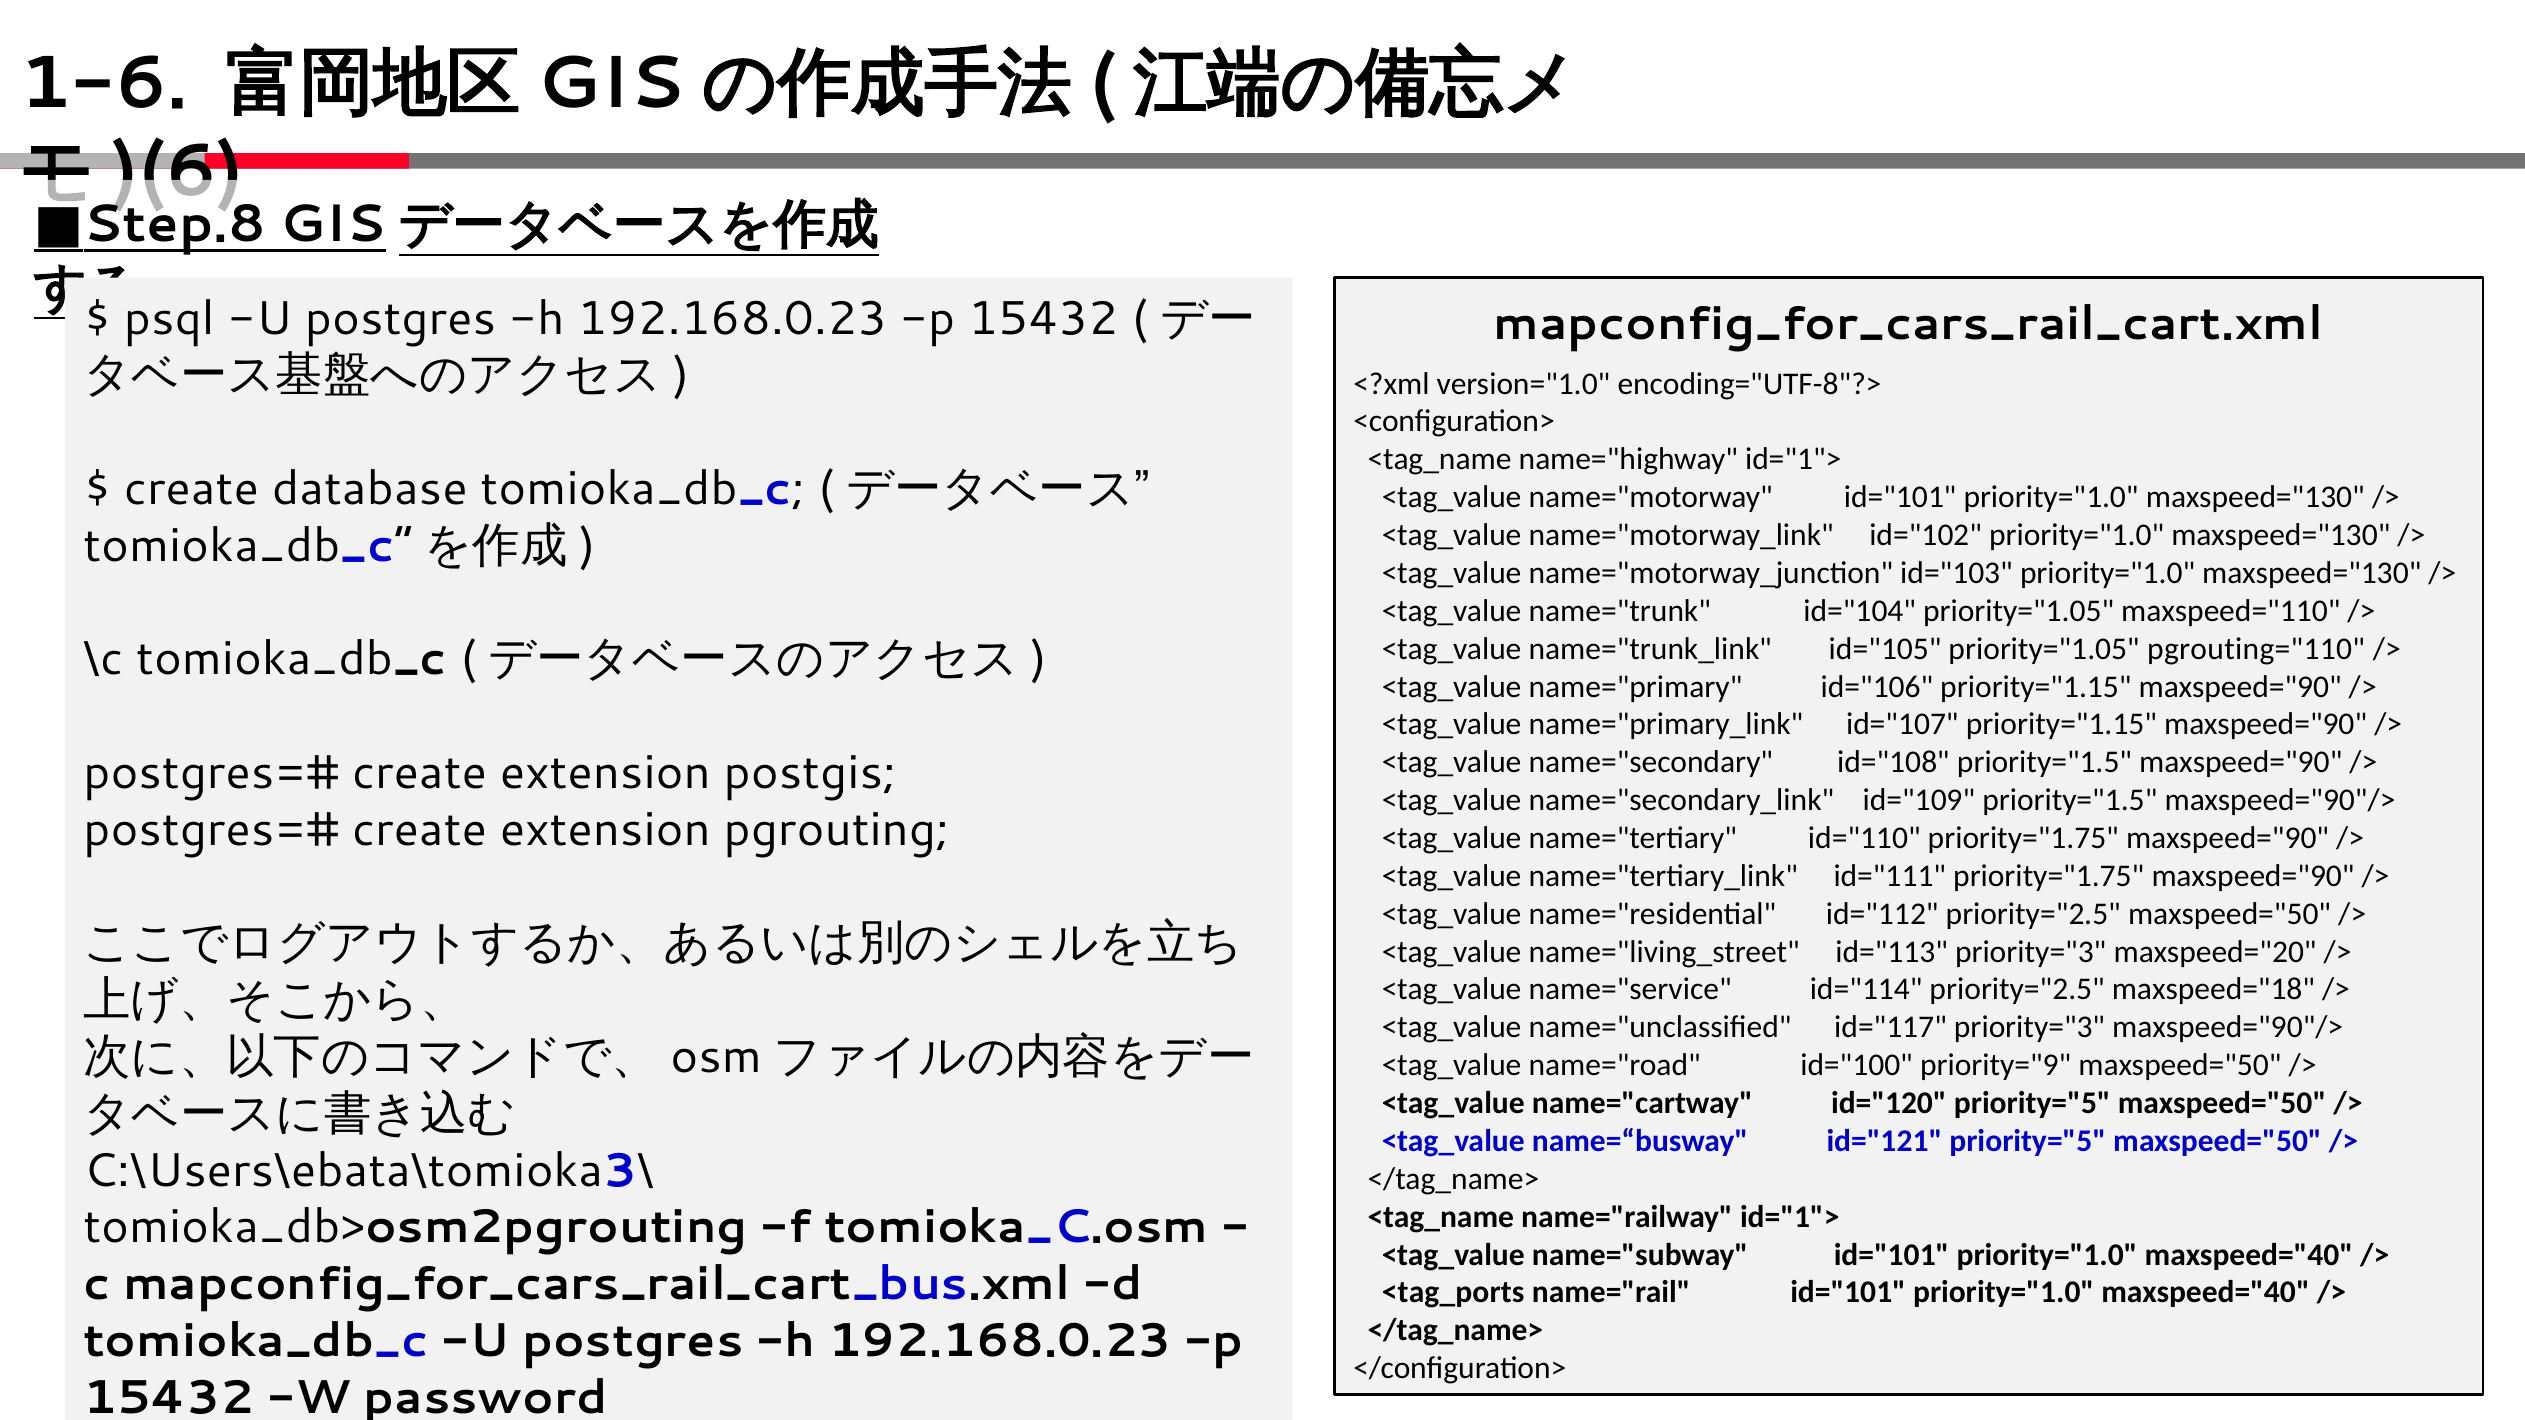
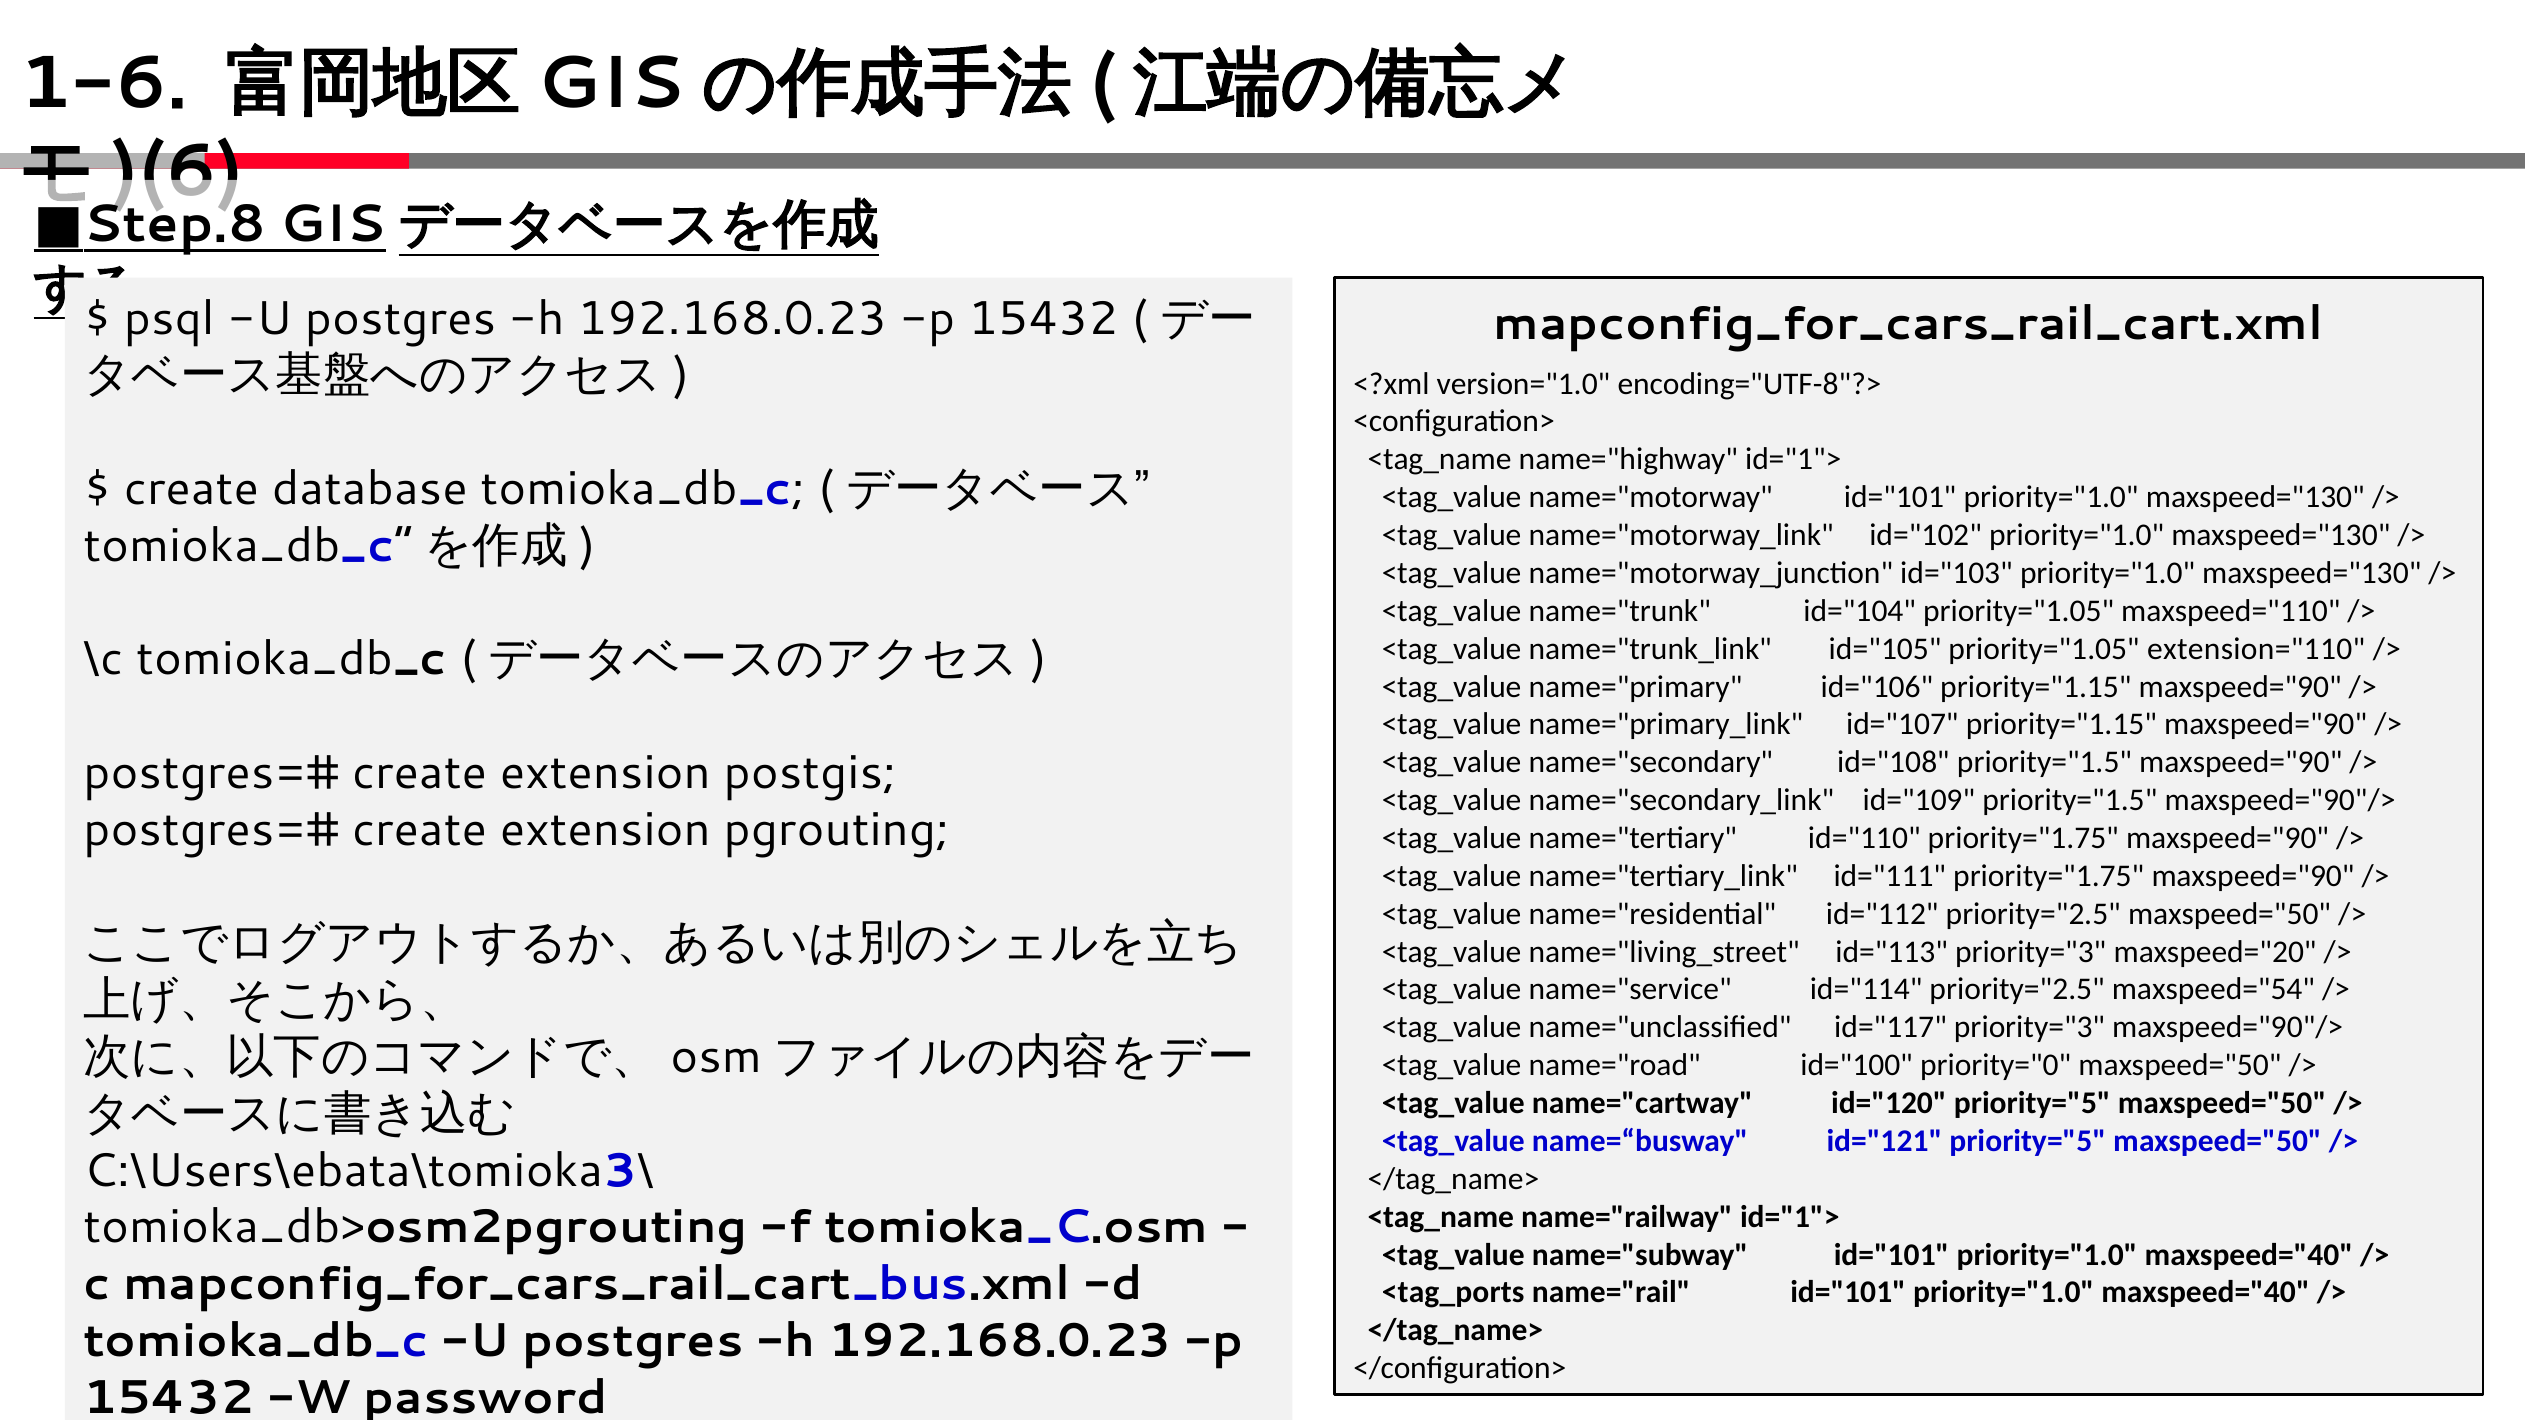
pgrouting="110: pgrouting="110 -> extension="110 (2256, 649)
maxspeed="18: maxspeed="18 -> maxspeed="54 (2213, 990)
priority="9: priority="9 -> priority="0 (1996, 1066)
